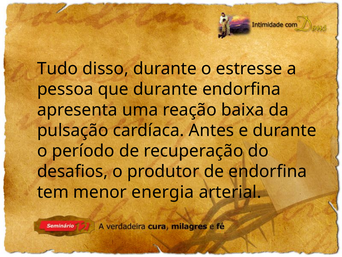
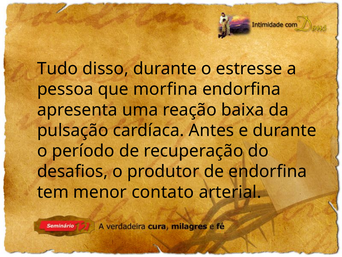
que durante: durante -> morfina (165, 89)
energia: energia -> contato (163, 192)
